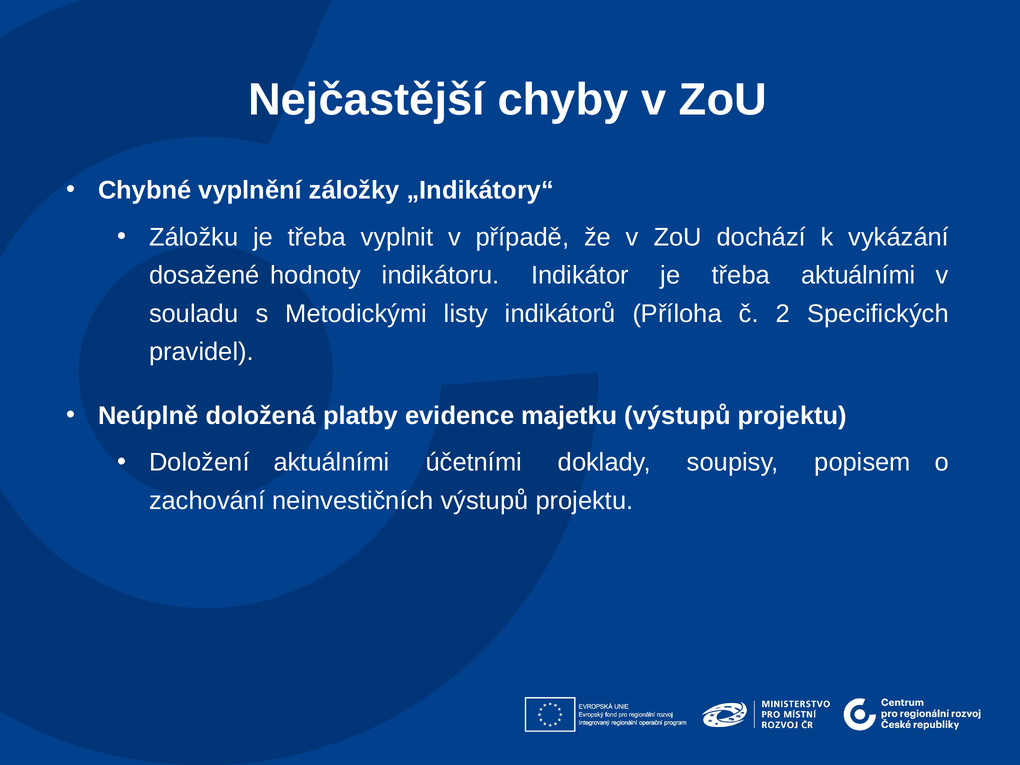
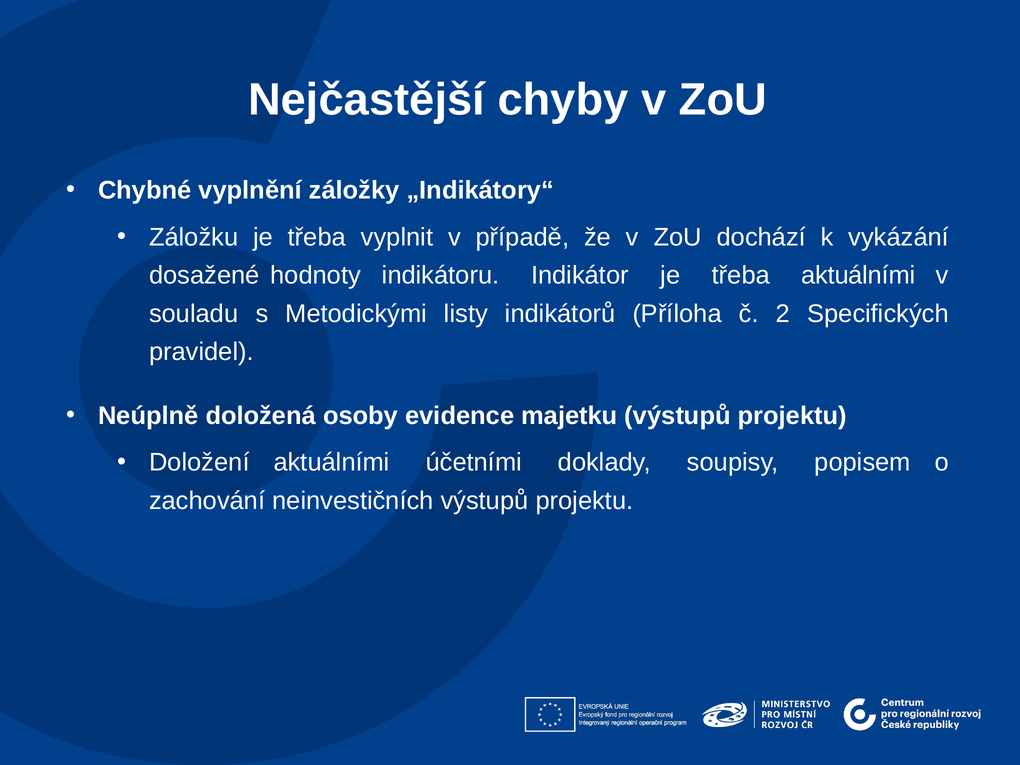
platby: platby -> osoby (361, 416)
